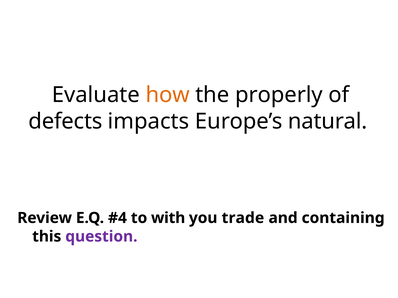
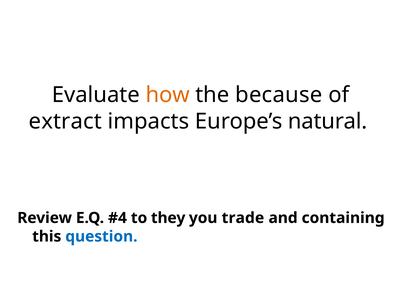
properly: properly -> because (279, 95)
defects: defects -> extract (65, 122)
with: with -> they (168, 218)
question colour: purple -> blue (101, 237)
